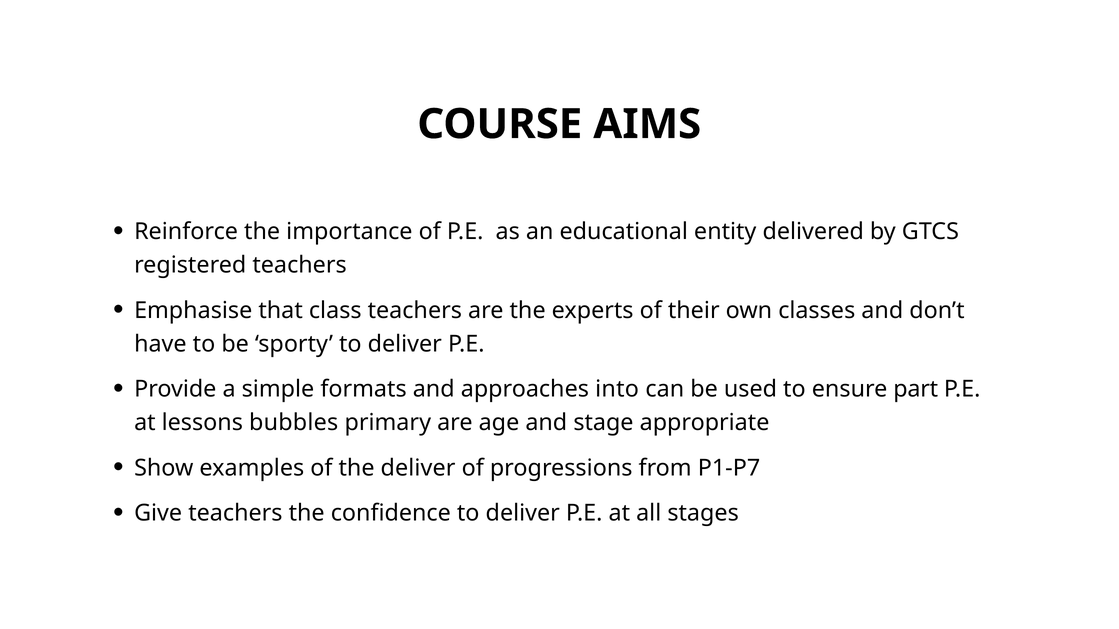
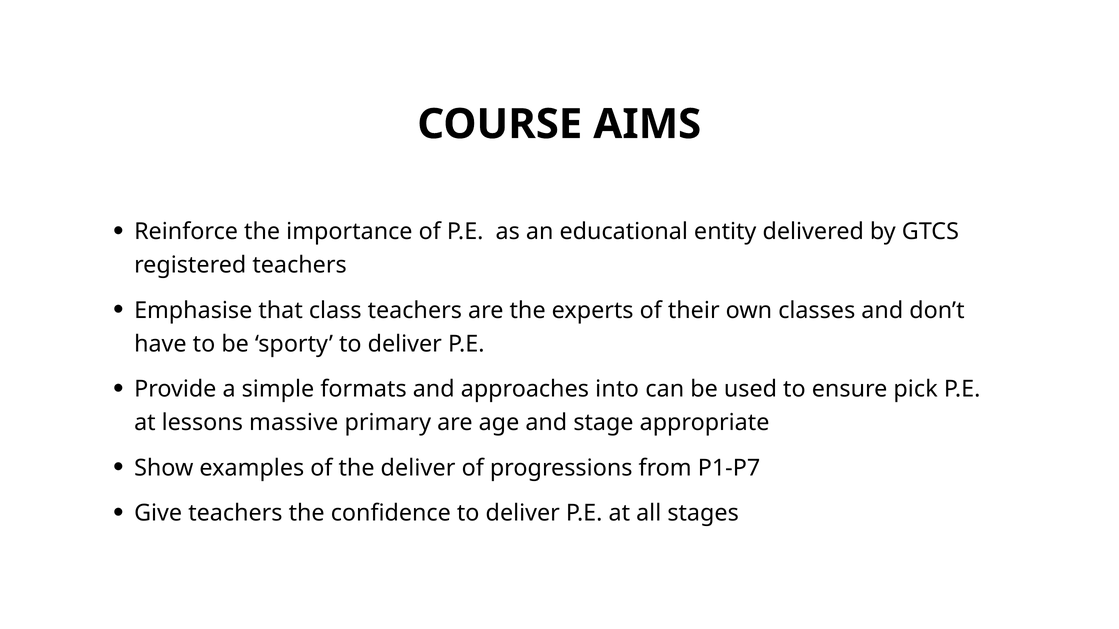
part: part -> pick (916, 389)
bubbles: bubbles -> massive (294, 423)
